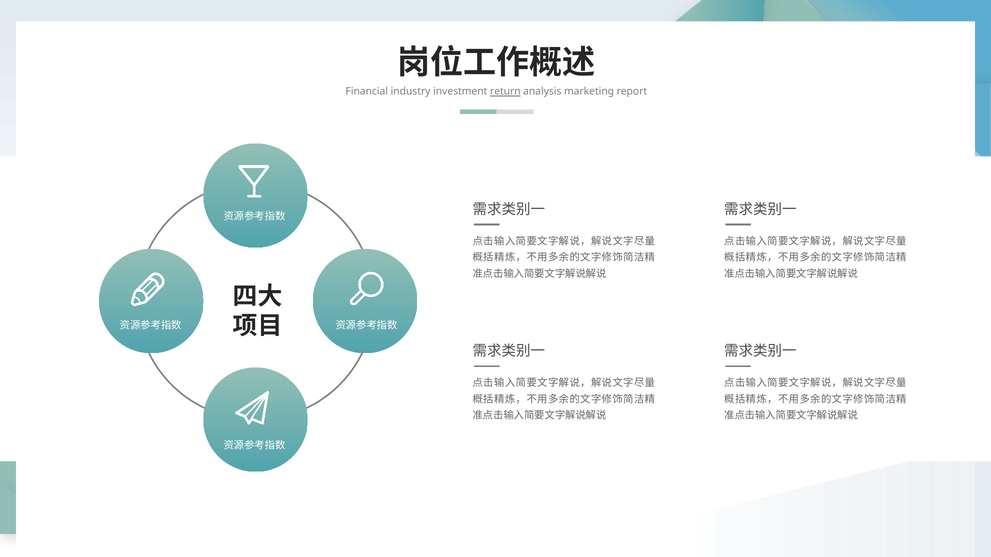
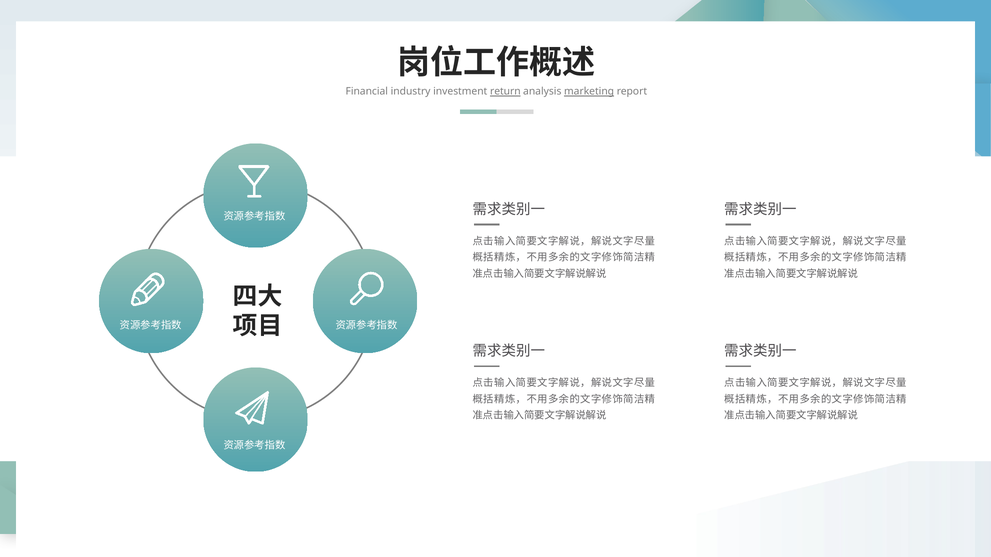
marketing underline: none -> present (589, 92)
